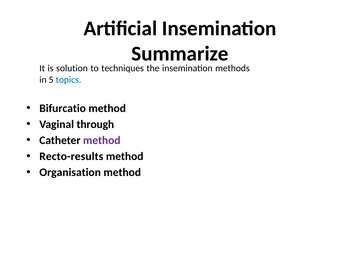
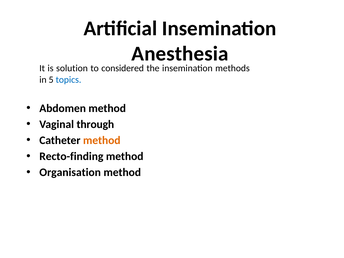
Summarize: Summarize -> Anesthesia (180, 54)
techniques: techniques -> considered (123, 68)
Bifurcatio: Bifurcatio -> Abdomen (63, 108)
method colour: purple -> orange (102, 140)
Recto-results: Recto-results -> Recto-finding (71, 156)
